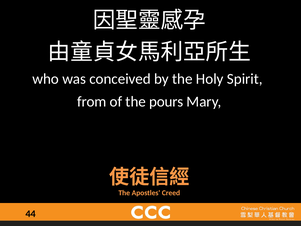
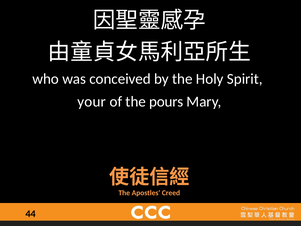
from: from -> your (92, 101)
